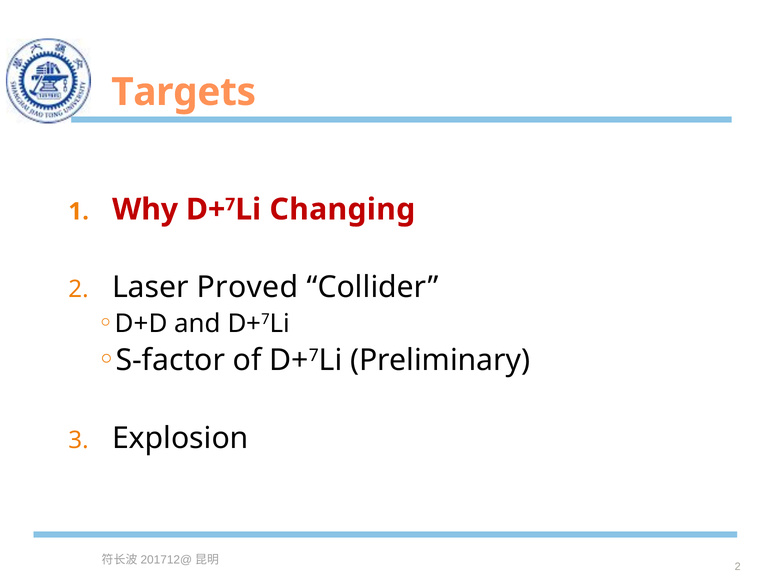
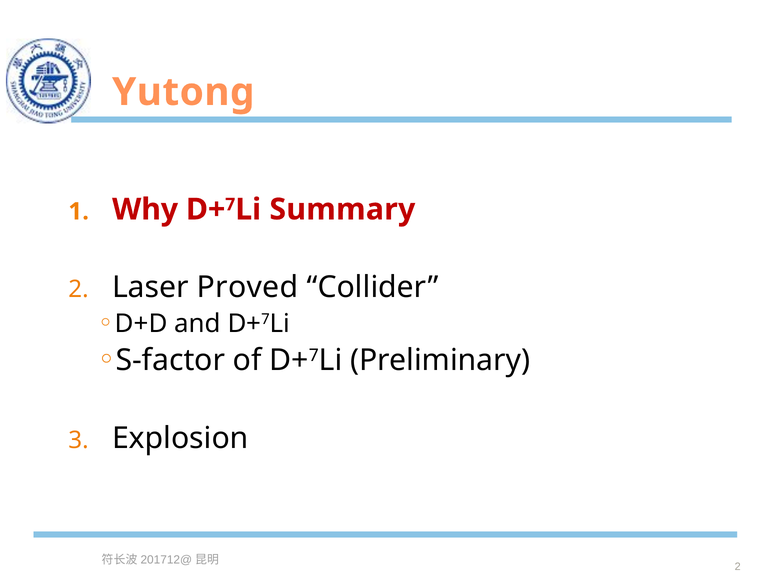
Targets: Targets -> Yutong (183, 92)
Changing: Changing -> Summary (342, 209)
